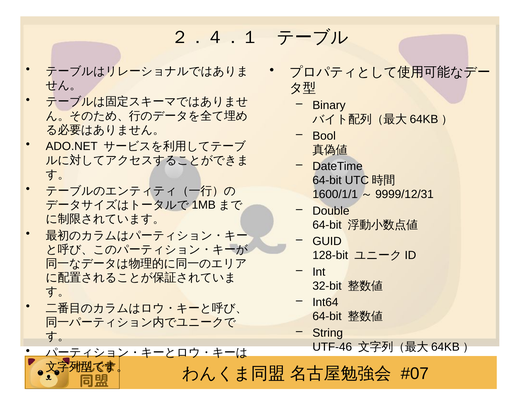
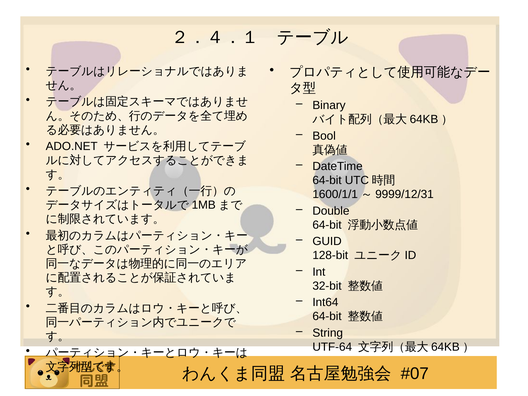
UTF-46: UTF-46 -> UTF-64 (332, 347)
